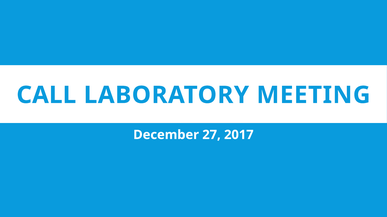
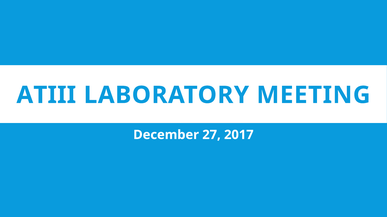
CALL: CALL -> ATIII (46, 95)
